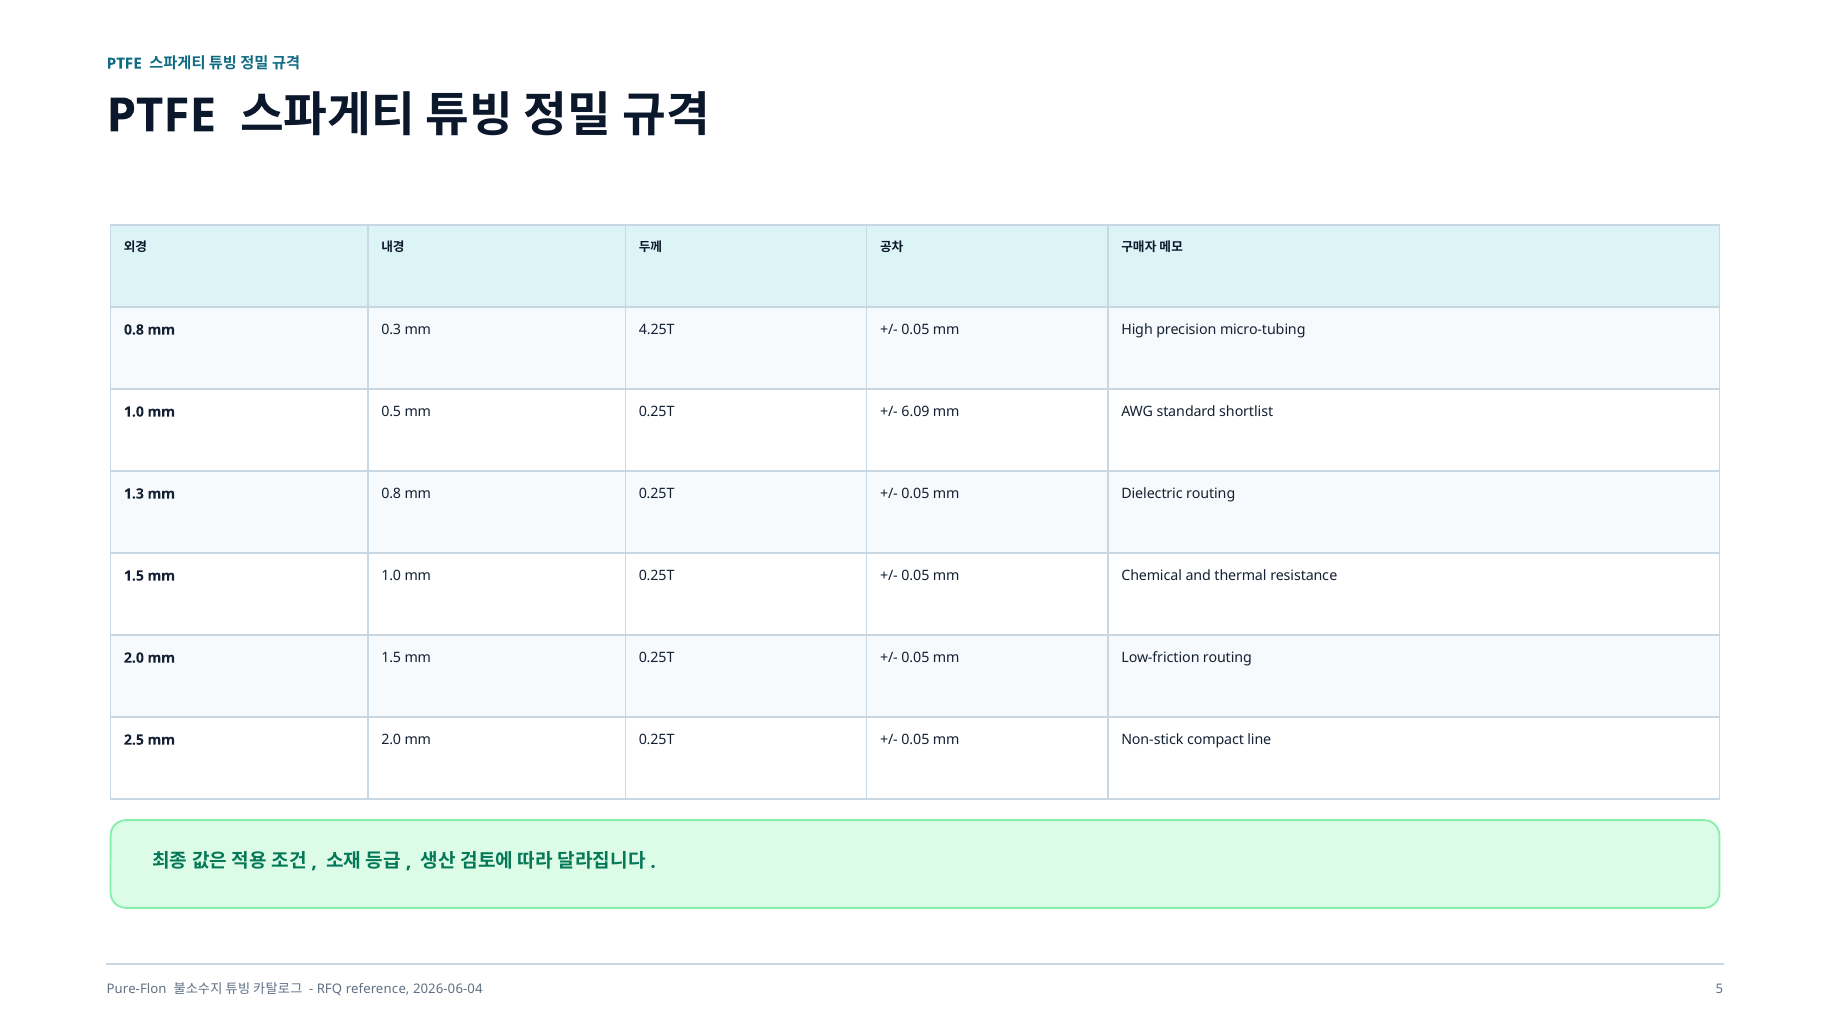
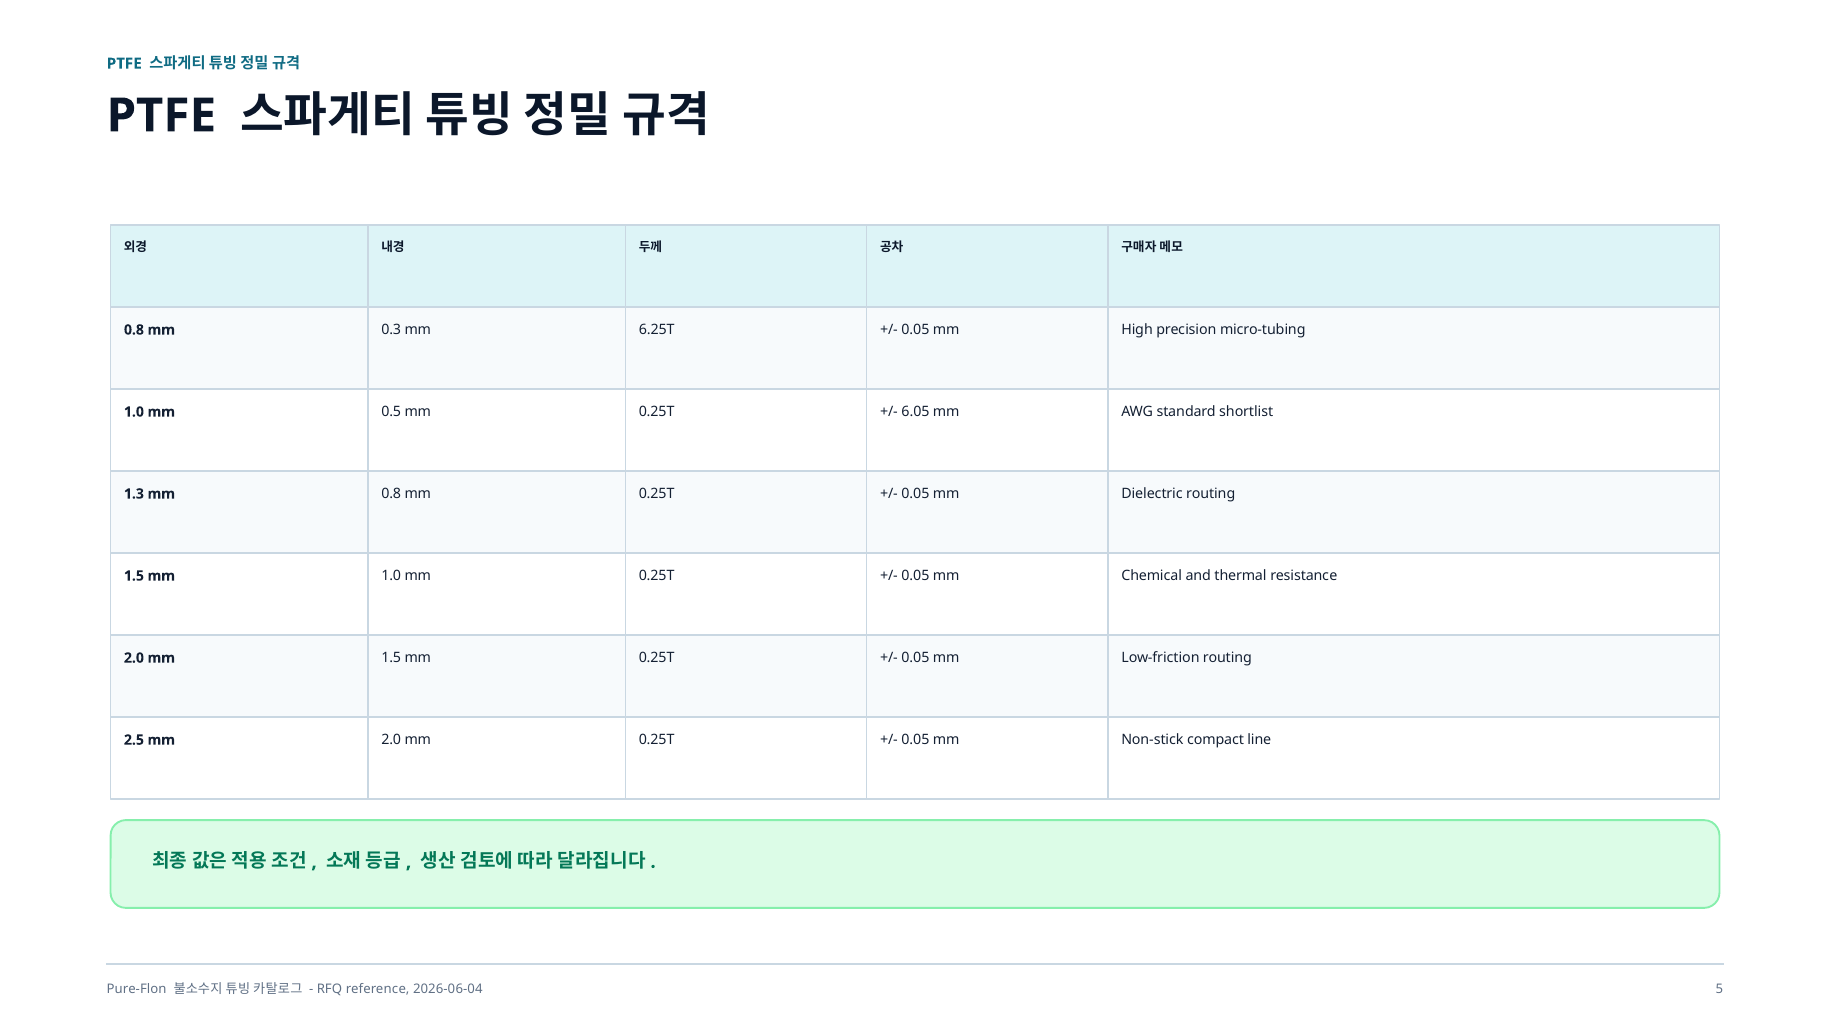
4.25T: 4.25T -> 6.25T (657, 330)
6.09: 6.09 -> 6.05 (915, 412)
